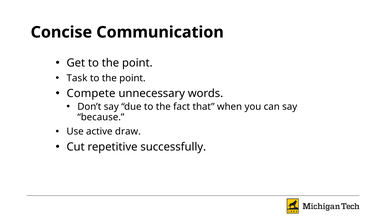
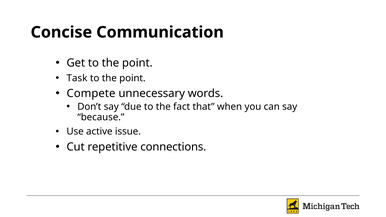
draw: draw -> issue (128, 132)
successfully: successfully -> connections (173, 147)
